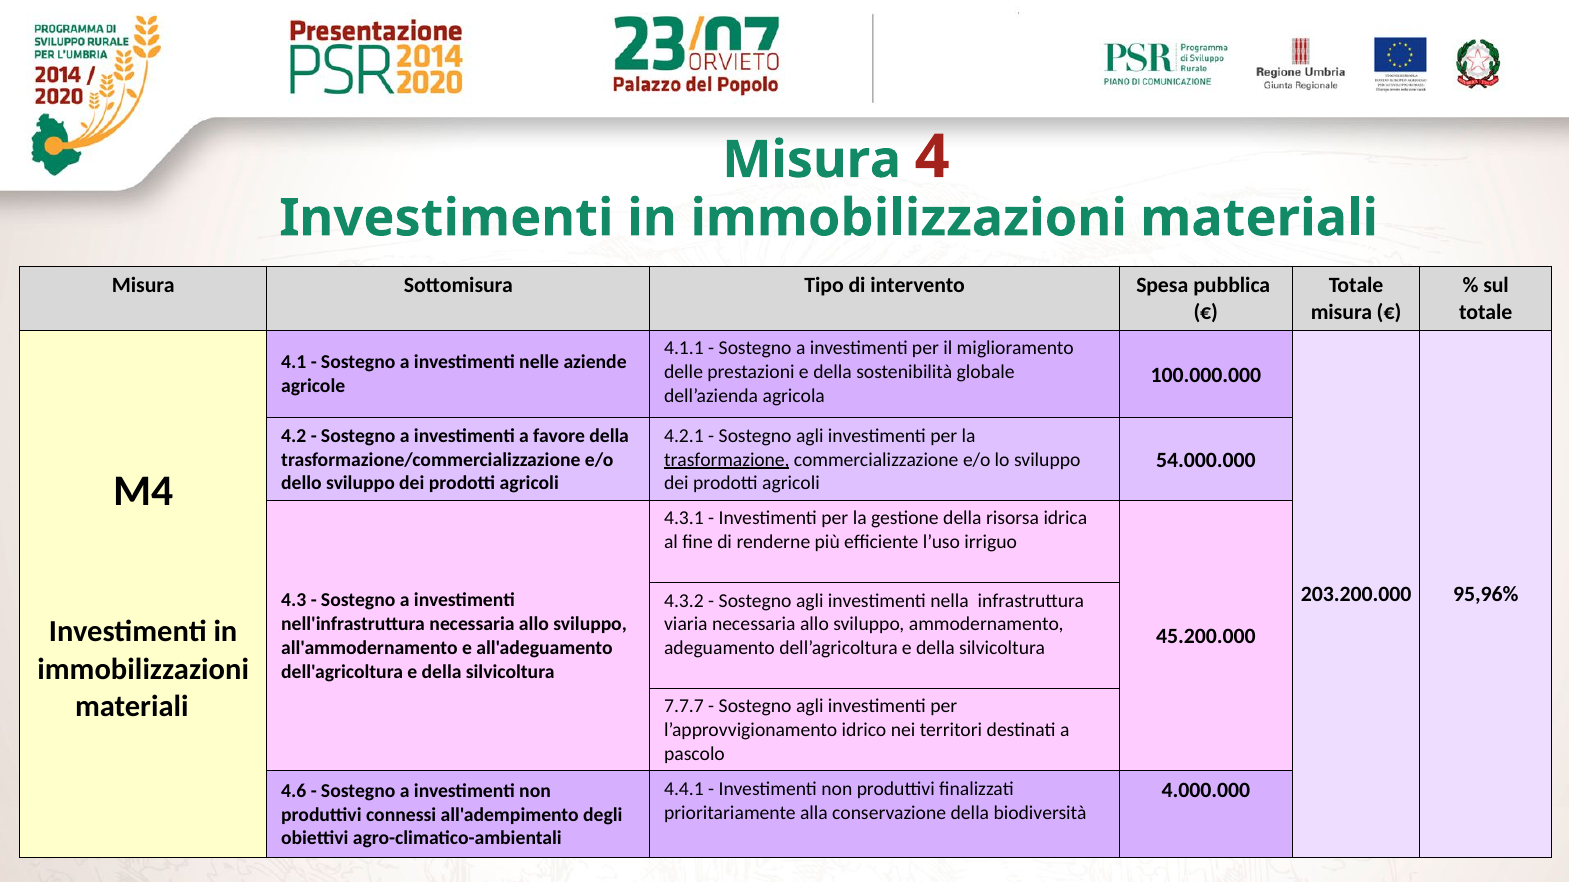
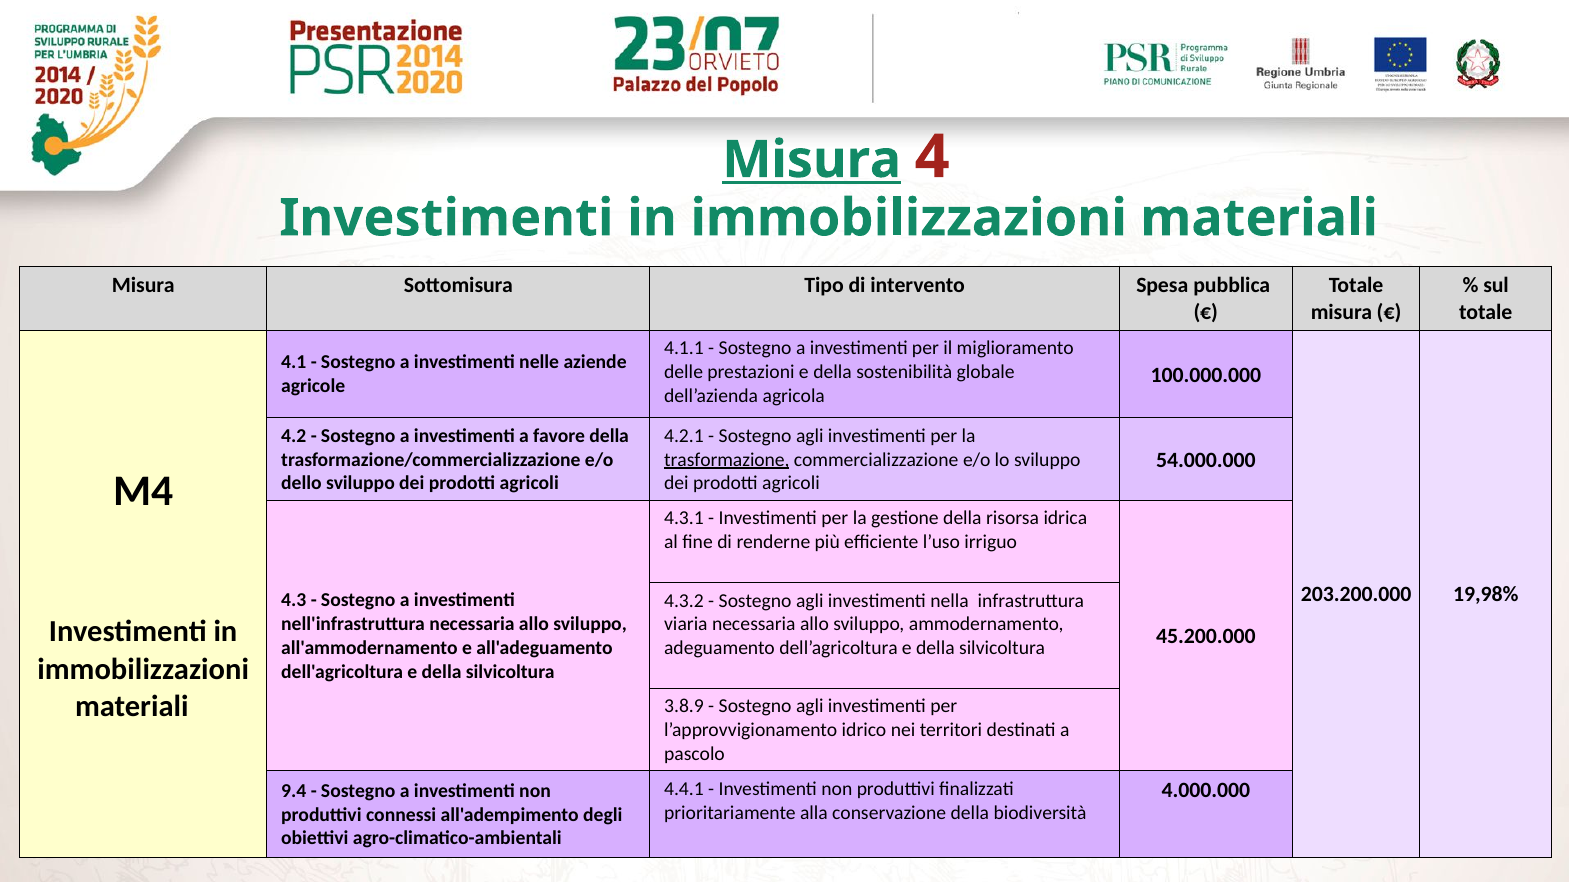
Misura underline: none -> present (812, 160)
95,96%: 95,96% -> 19,98% (1486, 595)
7.7.7: 7.7.7 -> 3.8.9 (684, 707)
4.6: 4.6 -> 9.4 (294, 791)
